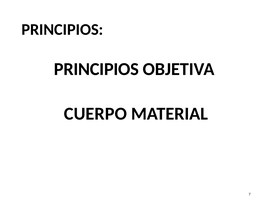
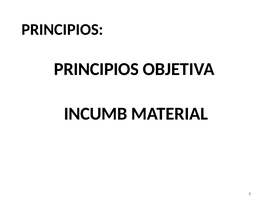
CUERPO: CUERPO -> INCUMB (96, 114)
